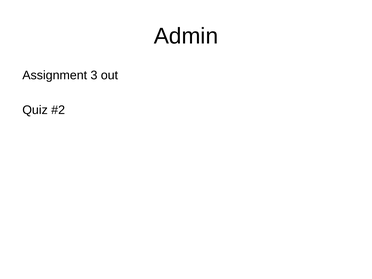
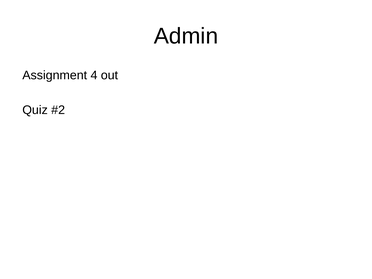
3: 3 -> 4 (94, 75)
